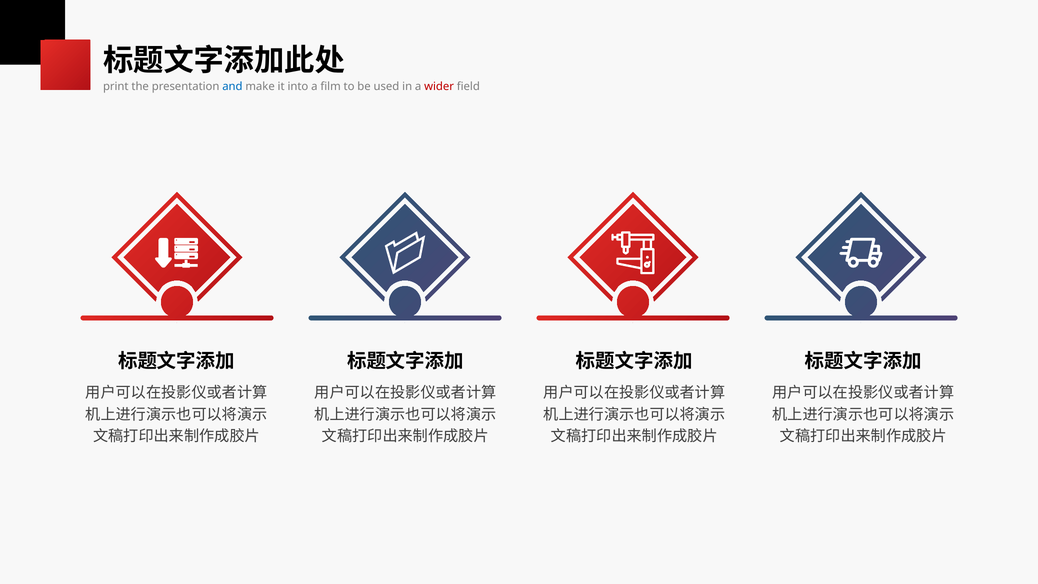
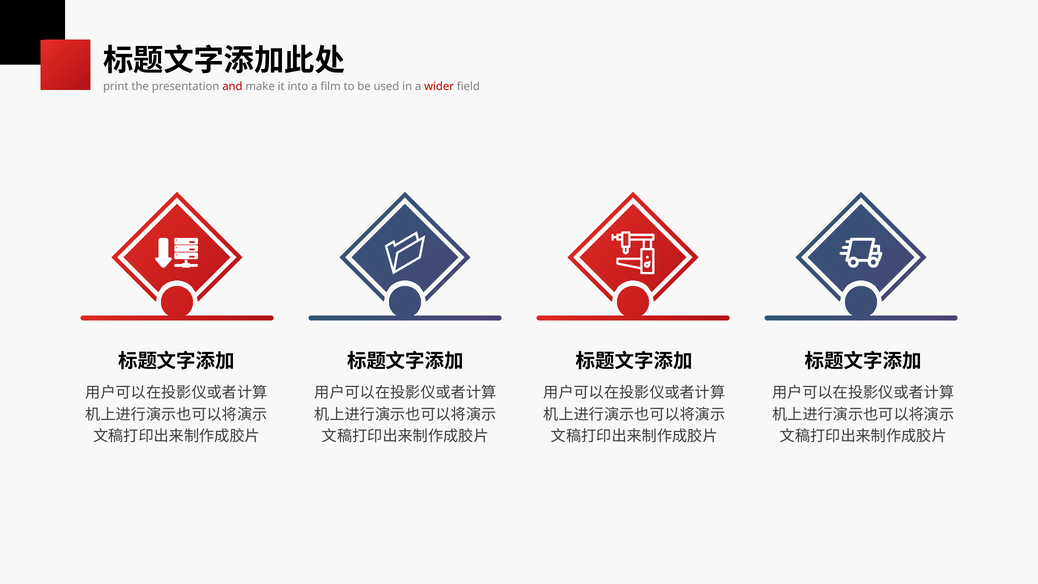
and colour: blue -> red (232, 86)
